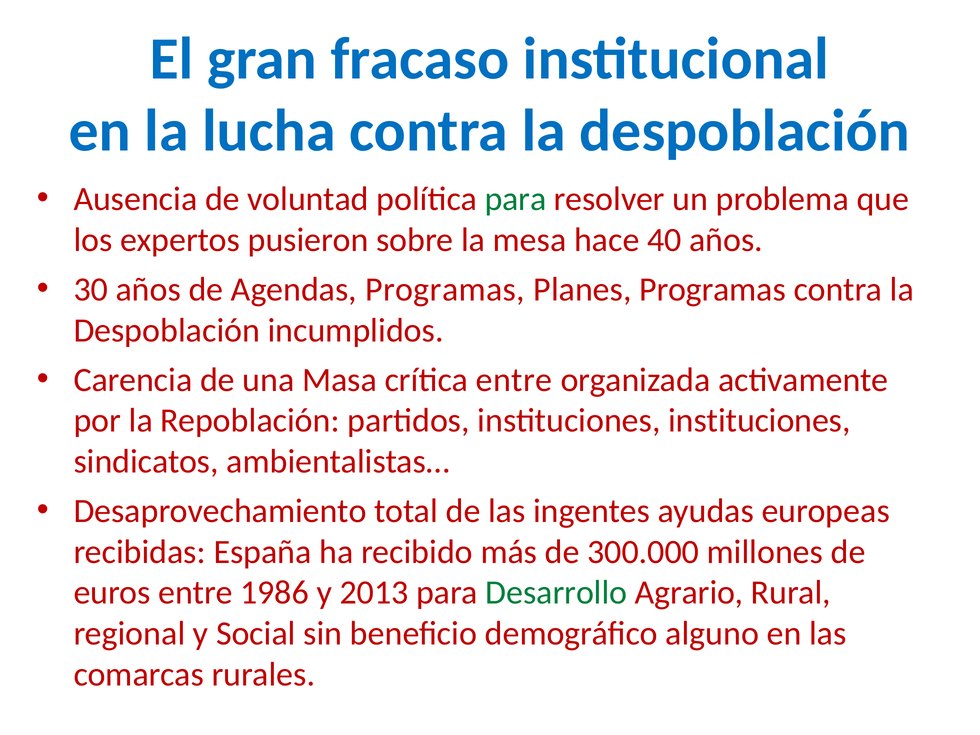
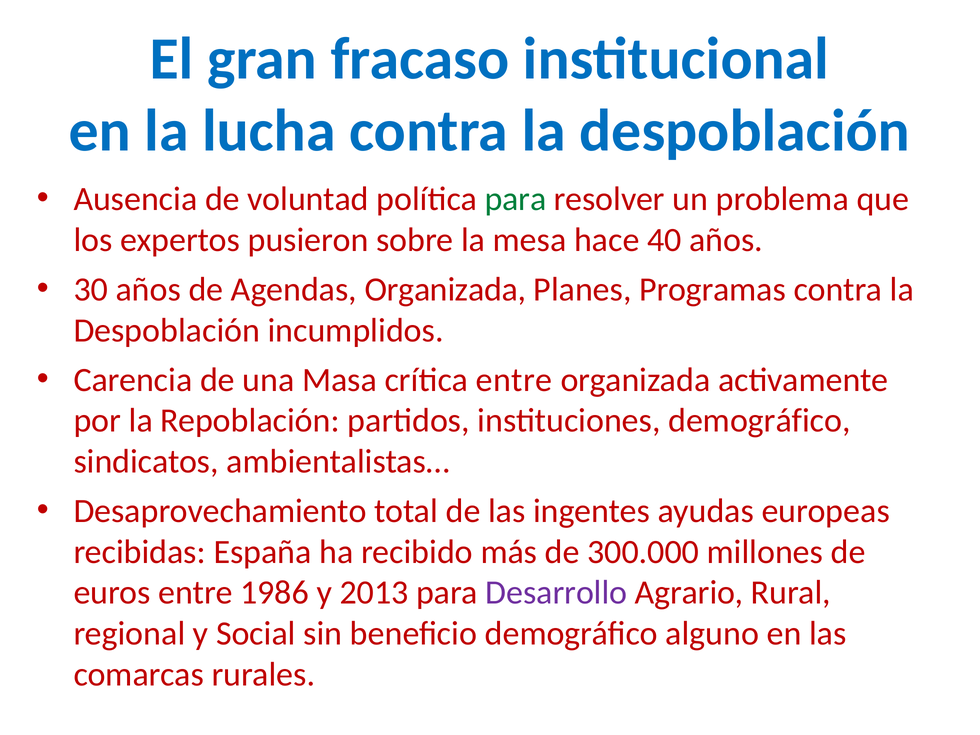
Agendas Programas: Programas -> Organizada (445, 290)
instituciones instituciones: instituciones -> demográfico (759, 421)
Desarrollo colour: green -> purple (556, 593)
